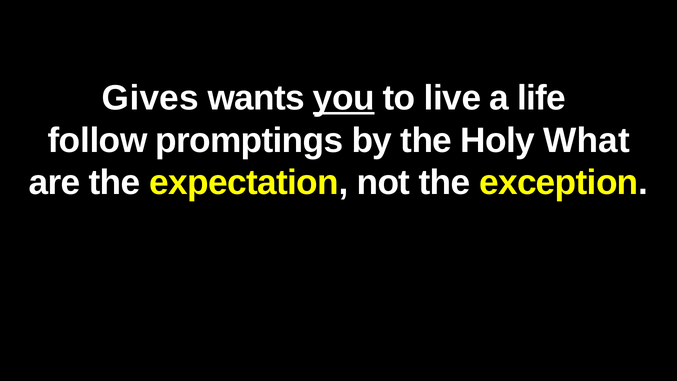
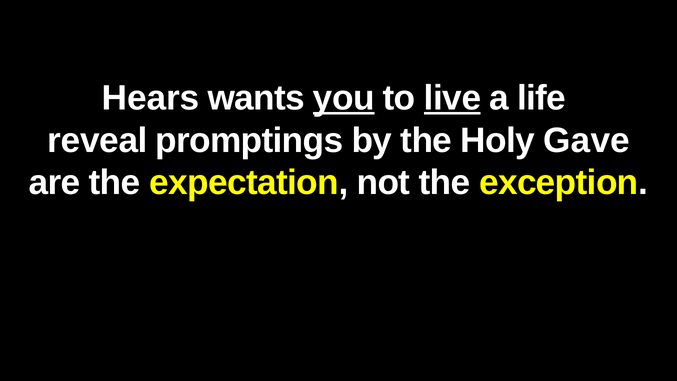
Gives: Gives -> Hears (151, 98)
live underline: none -> present (452, 98)
follow: follow -> reveal (98, 140)
What: What -> Gave (587, 140)
